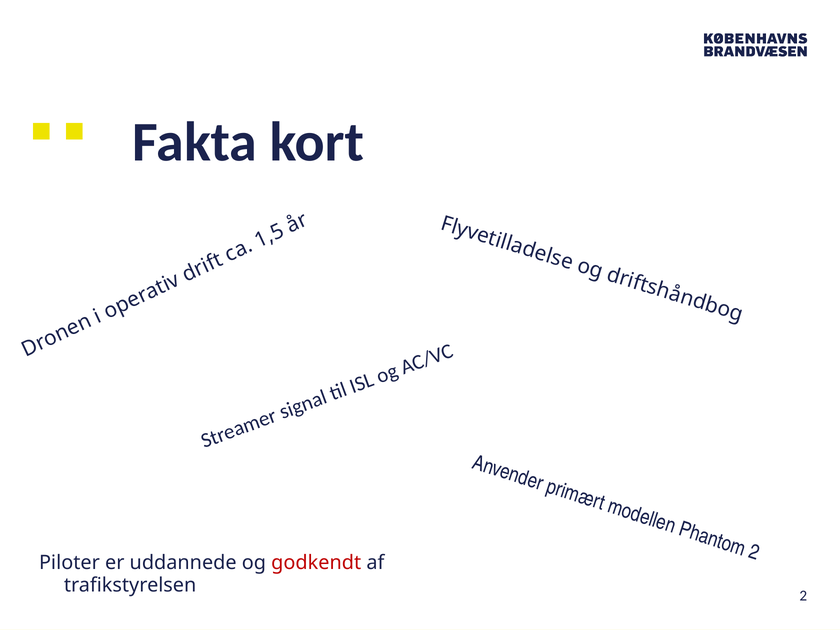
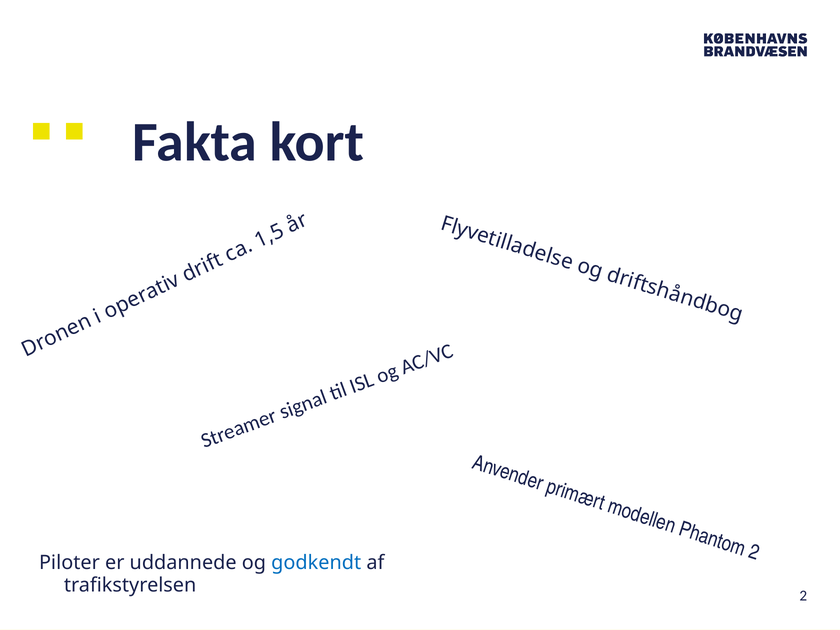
godkendt colour: red -> blue (316, 563)
